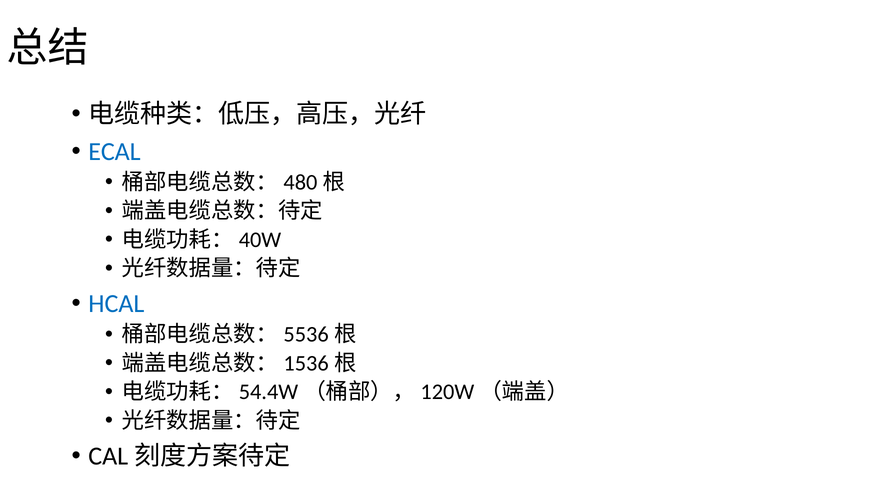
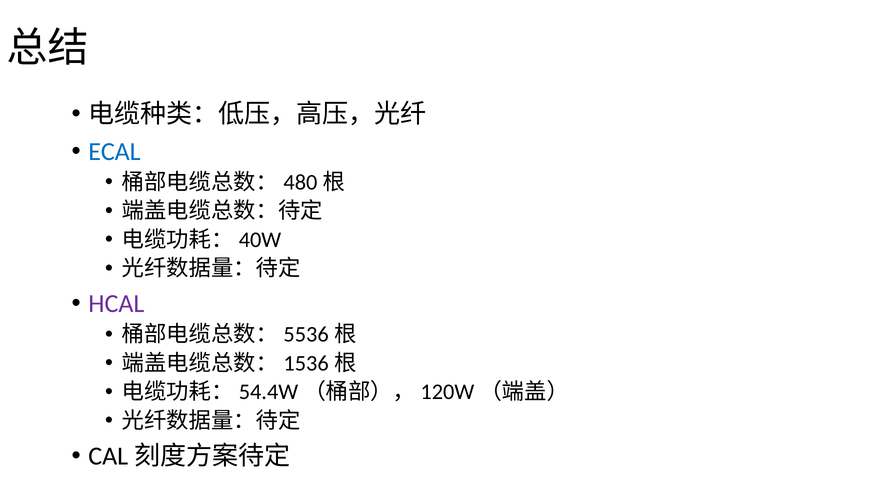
HCAL colour: blue -> purple (116, 304)
